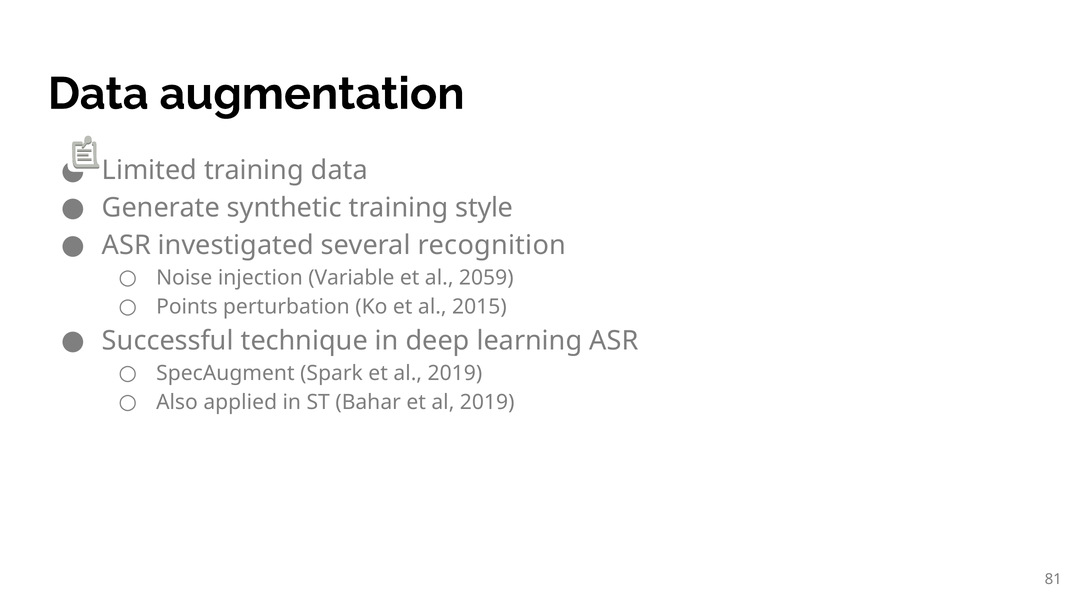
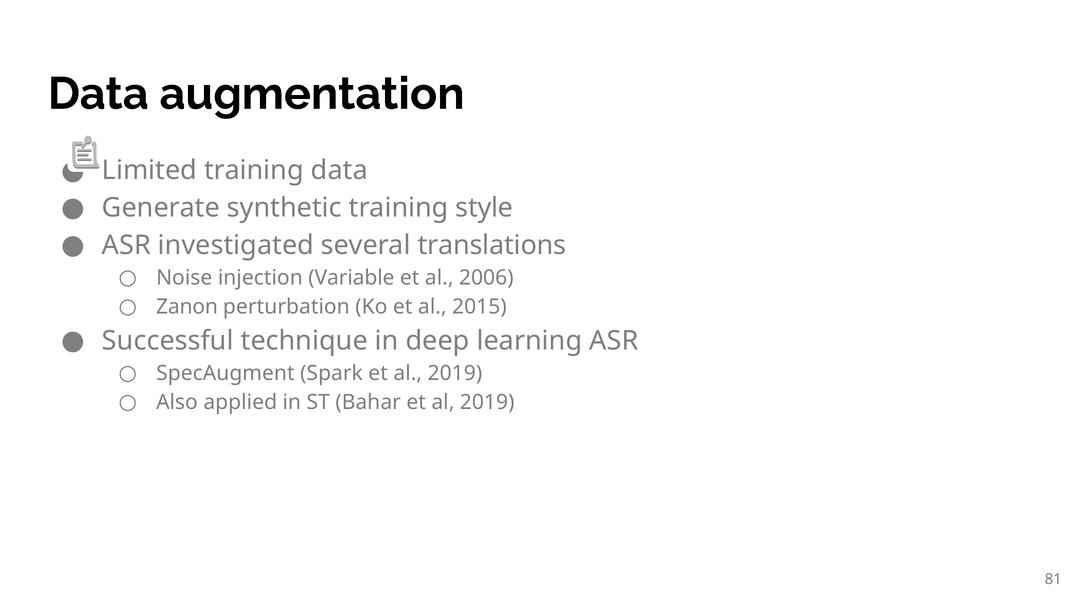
recognition: recognition -> translations (492, 245)
2059: 2059 -> 2006 (486, 277)
Points: Points -> Zanon (187, 307)
